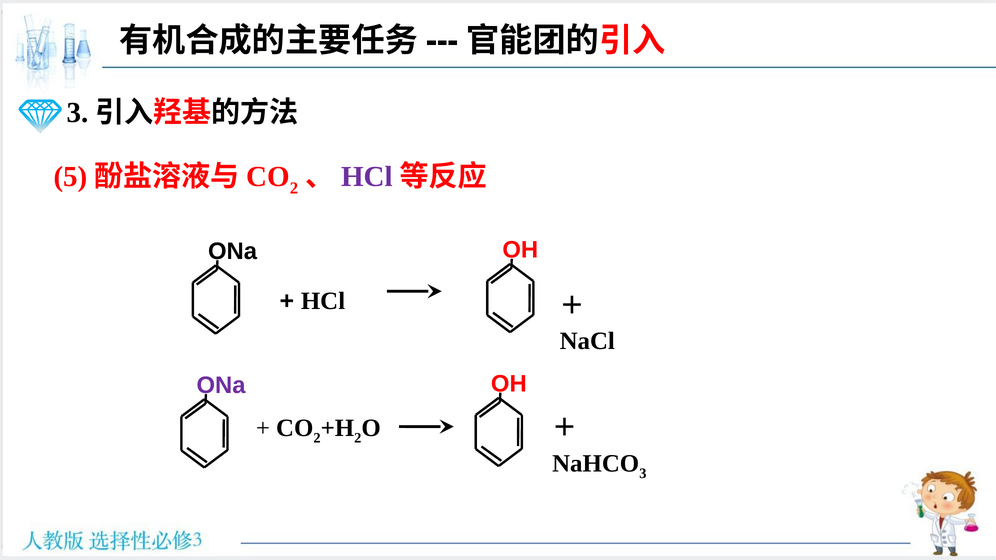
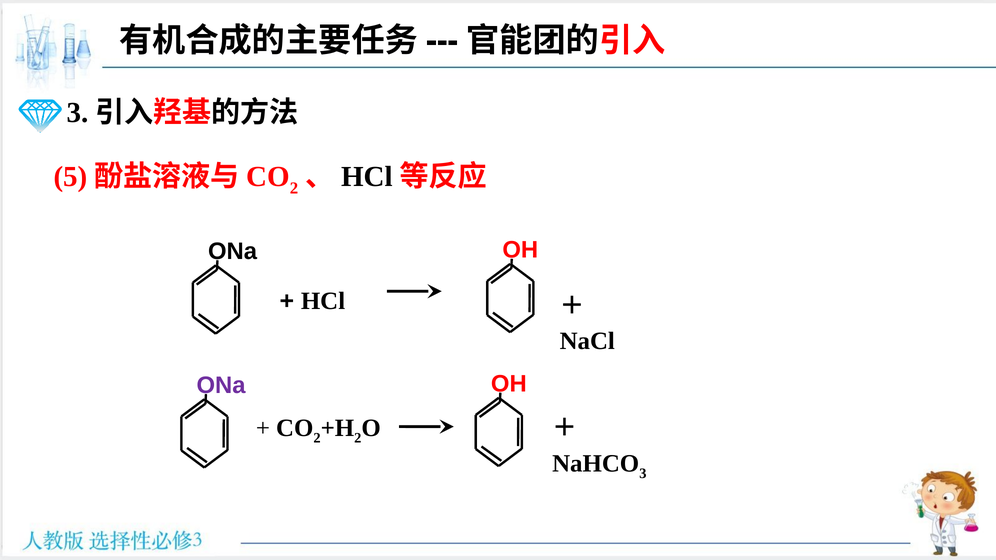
HCl colour: purple -> black (367, 177)
